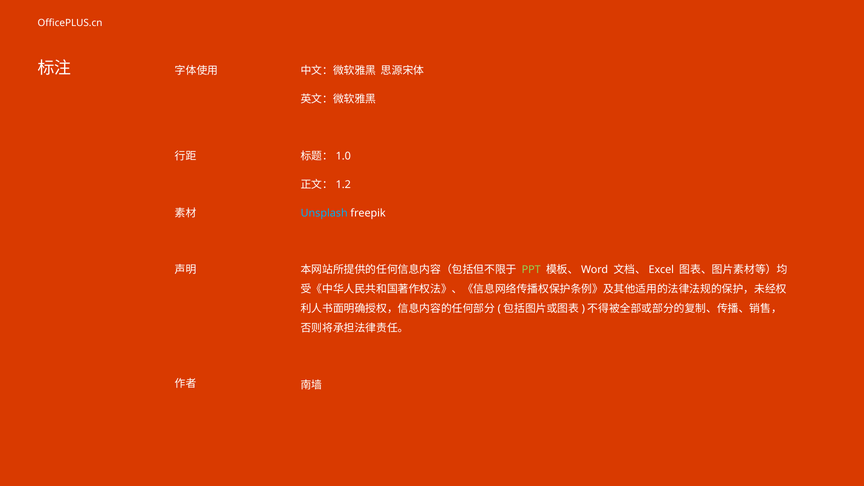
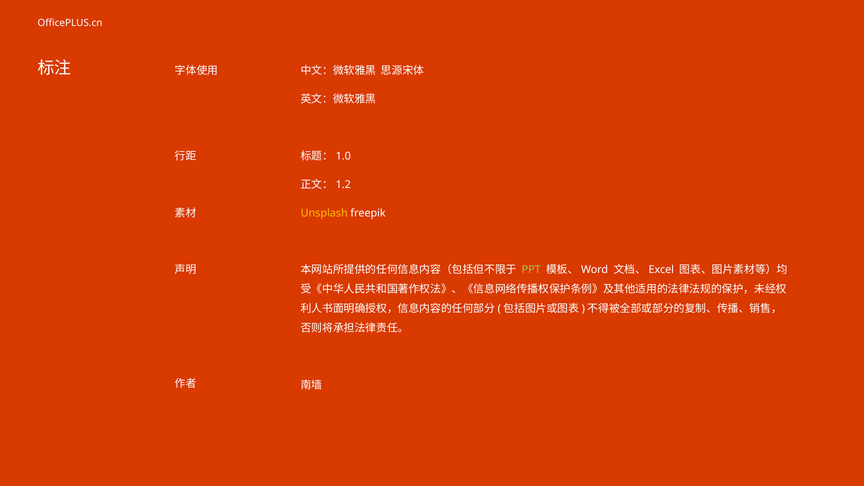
Unsplash colour: light blue -> yellow (324, 213)
